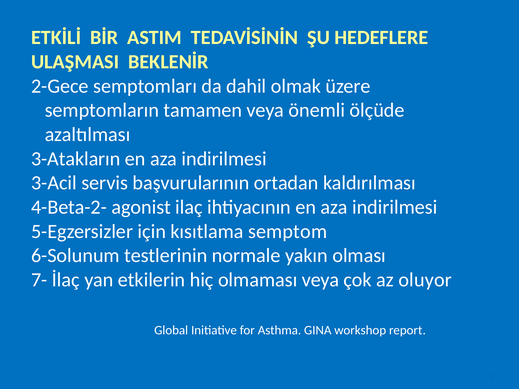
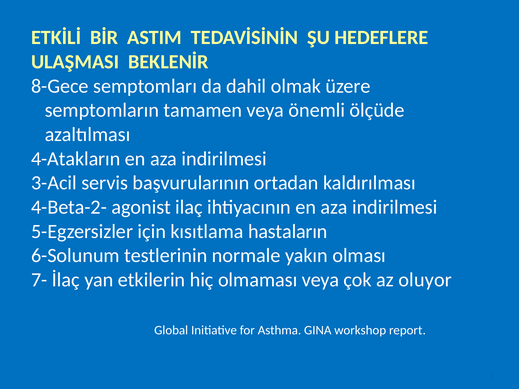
2-Gece: 2-Gece -> 8-Gece (60, 86)
3-Atakların: 3-Atakların -> 4-Atakların (76, 159)
semptom: semptom -> hastaların (288, 232)
